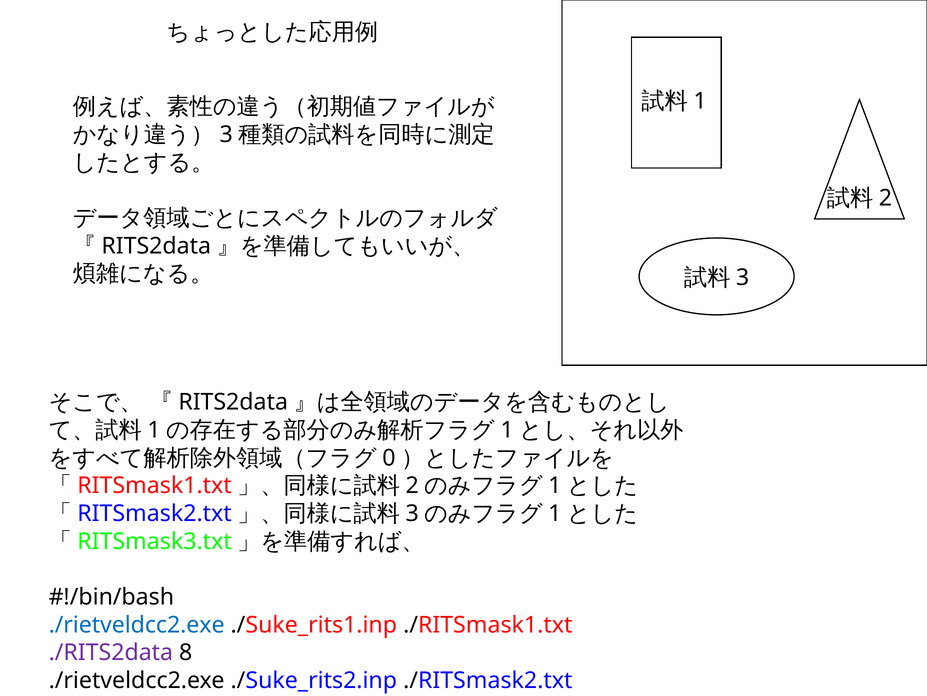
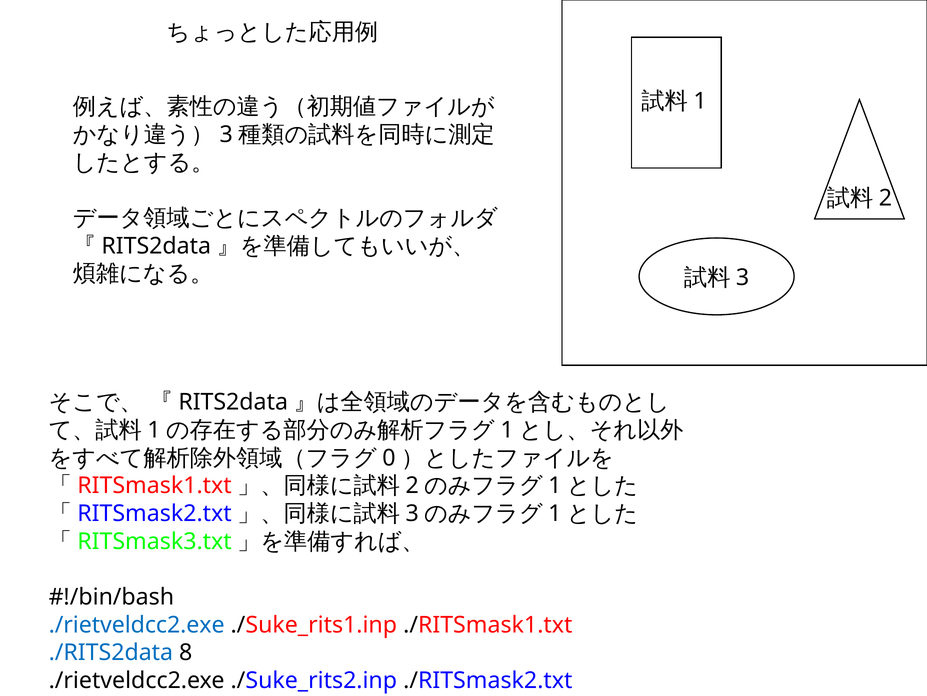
./RITS2data colour: purple -> blue (111, 652)
